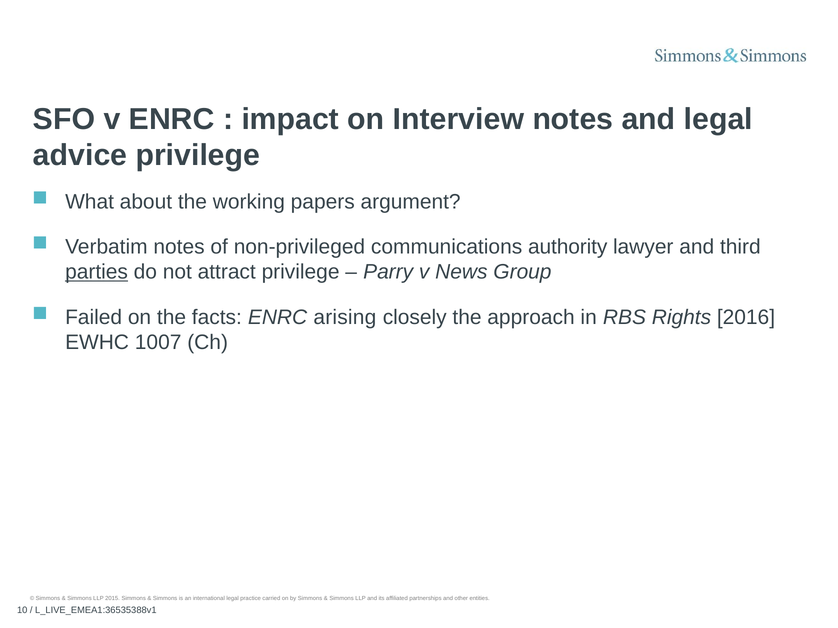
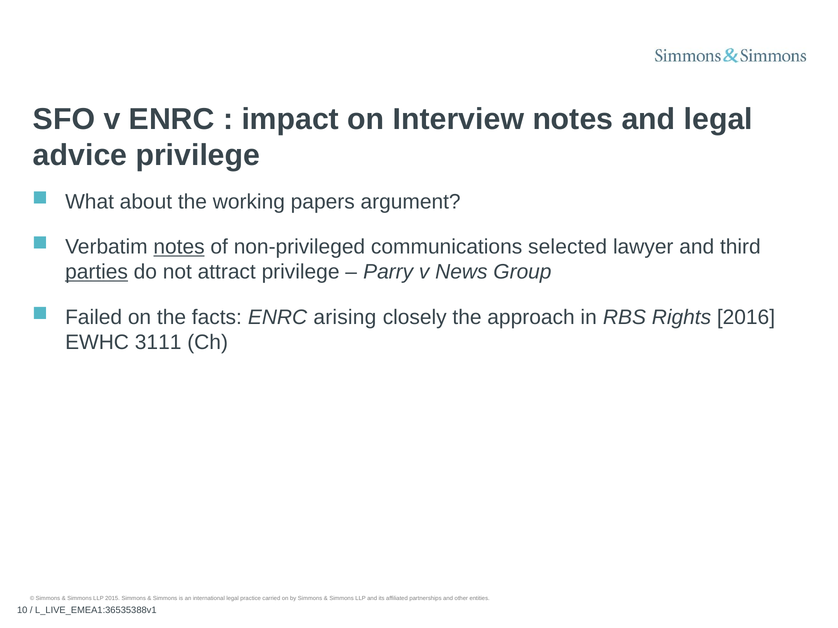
notes underline: none -> present (179, 247)
authority: authority -> selected (568, 247)
1007: 1007 -> 3111 (158, 343)
